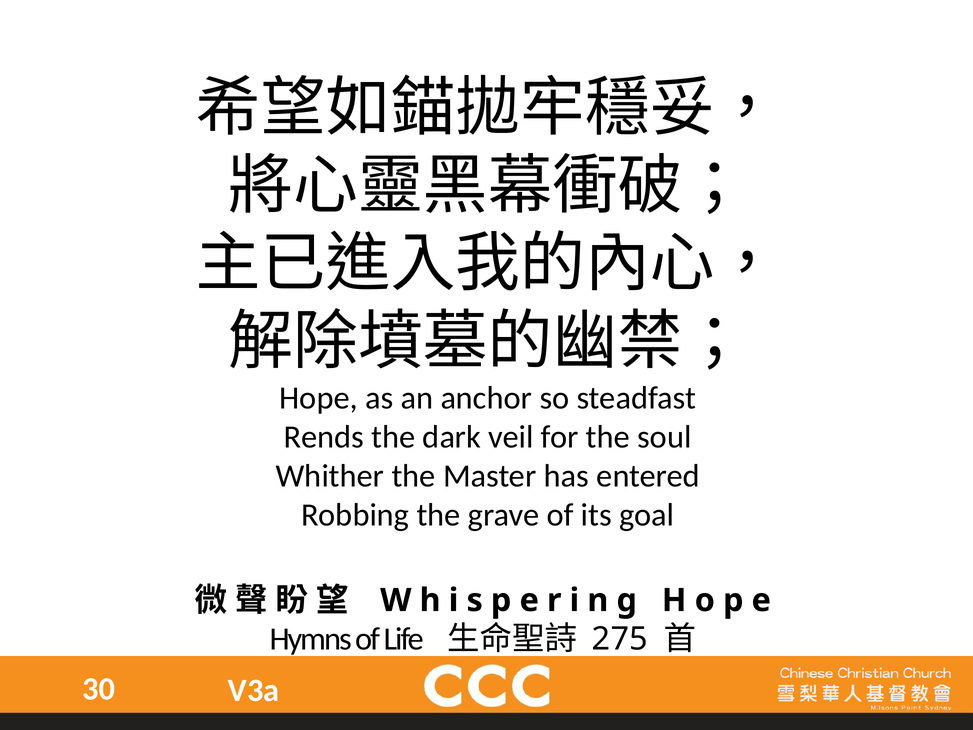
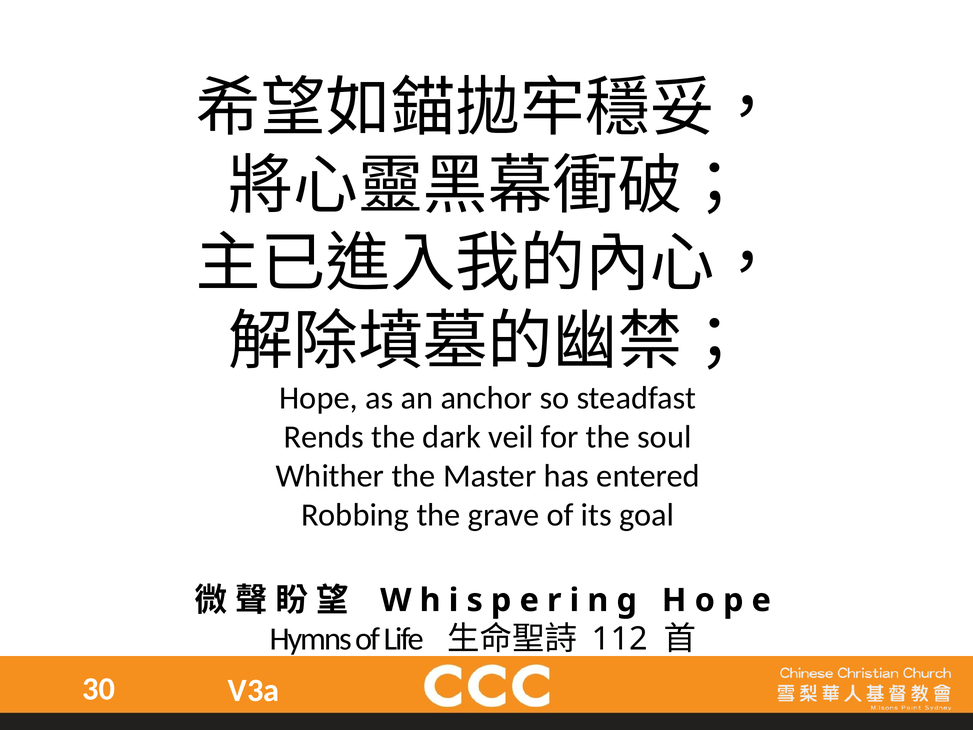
275: 275 -> 112 (620, 639)
